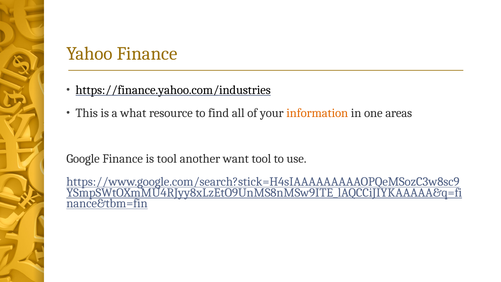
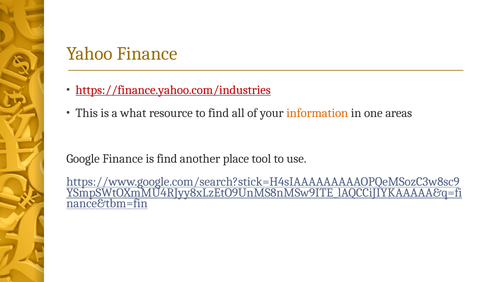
https://finance.yahoo.com/industries colour: black -> red (173, 90)
is tool: tool -> find (167, 159)
want: want -> place (236, 159)
